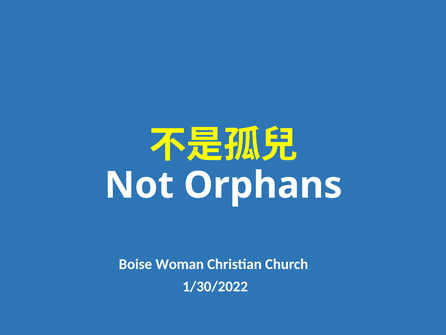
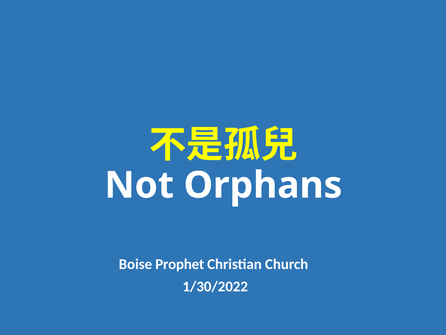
Woman: Woman -> Prophet (180, 264)
